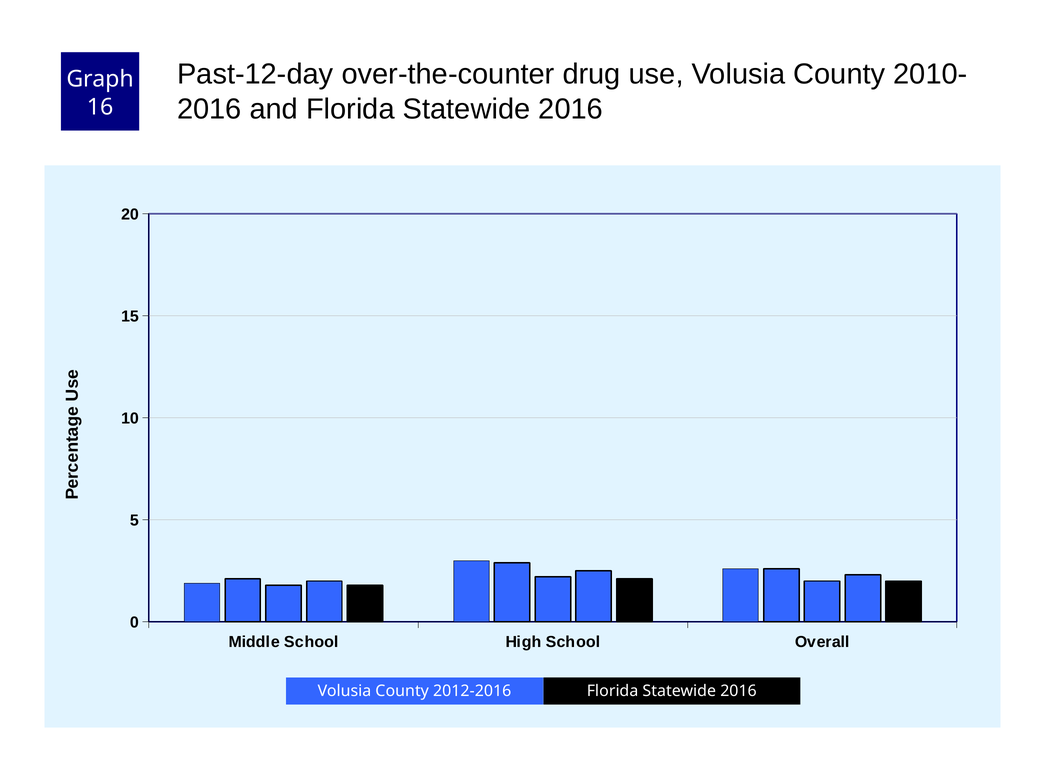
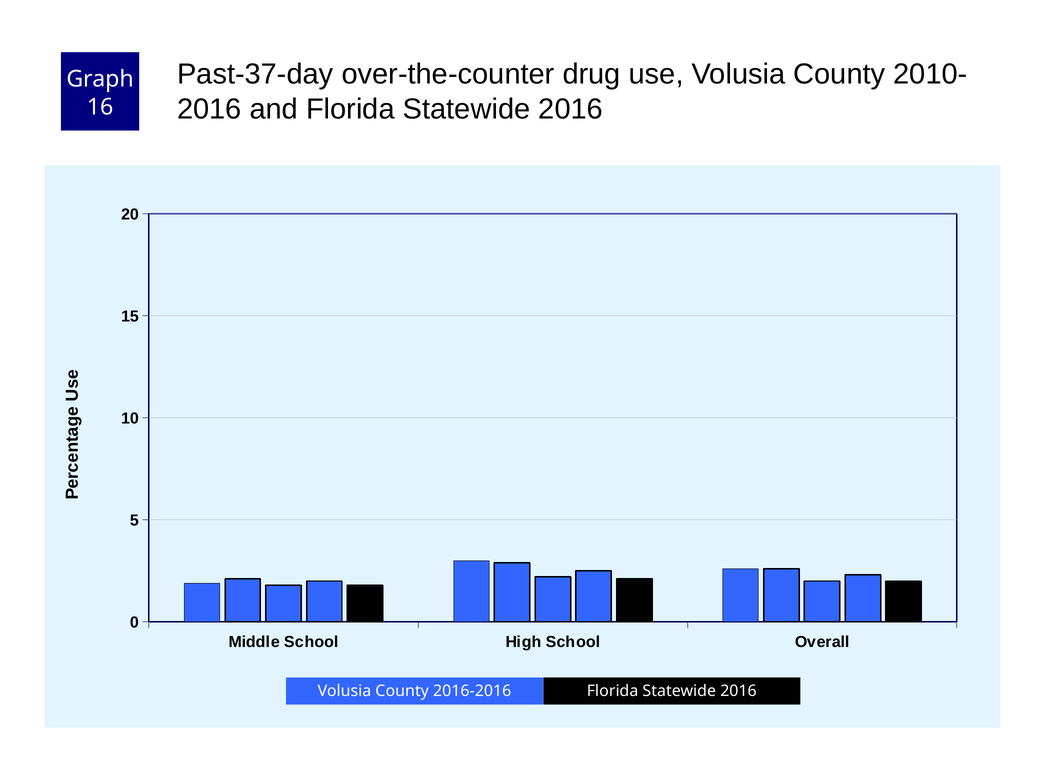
Past-12-day: Past-12-day -> Past-37-day (255, 74)
2012-2016: 2012-2016 -> 2016-2016 (472, 691)
